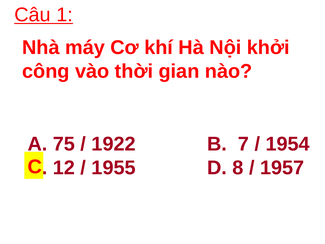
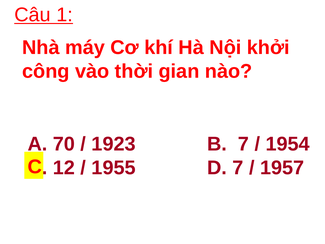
75: 75 -> 70 (64, 144)
1922: 1922 -> 1923 (114, 144)
D 8: 8 -> 7 (238, 168)
